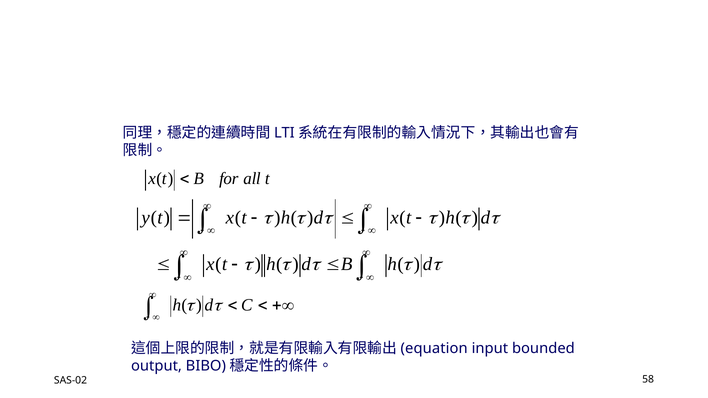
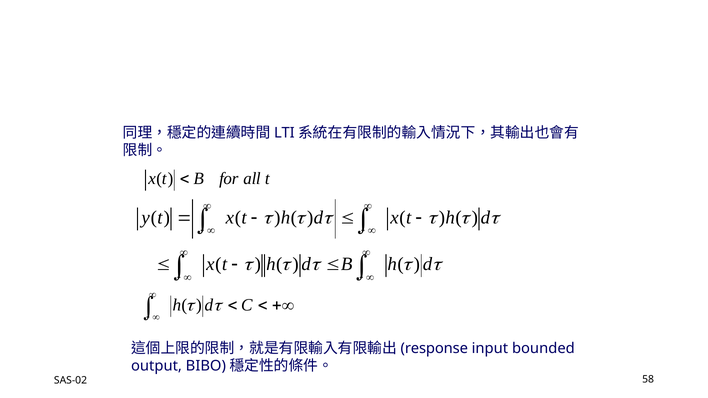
equation: equation -> response (434, 348)
